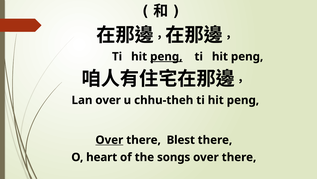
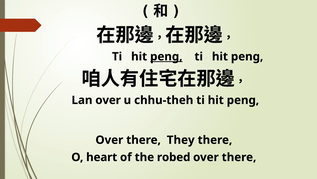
Over underline: present -> none (109, 139)
Blest: Blest -> They (181, 139)
songs: songs -> robed (174, 157)
